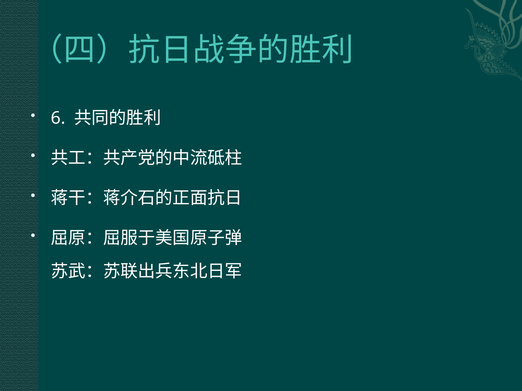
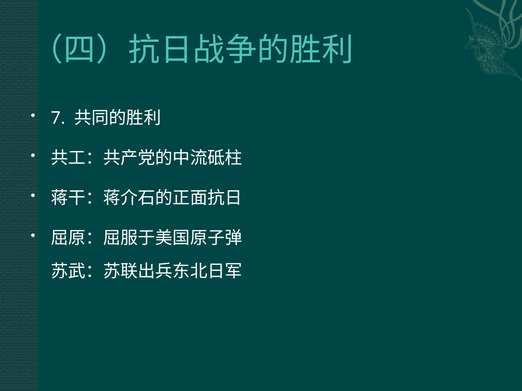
6: 6 -> 7 (58, 118)
